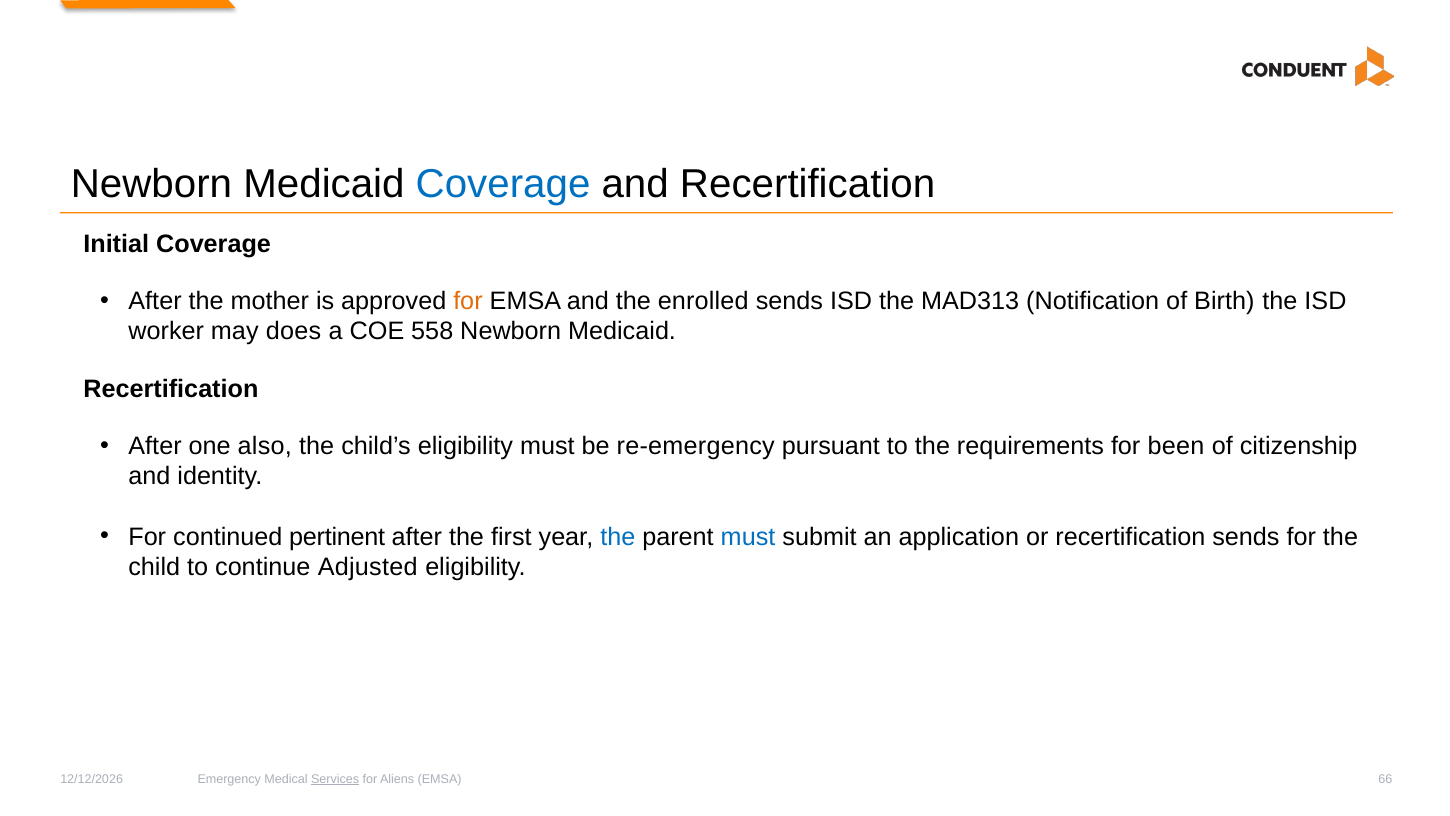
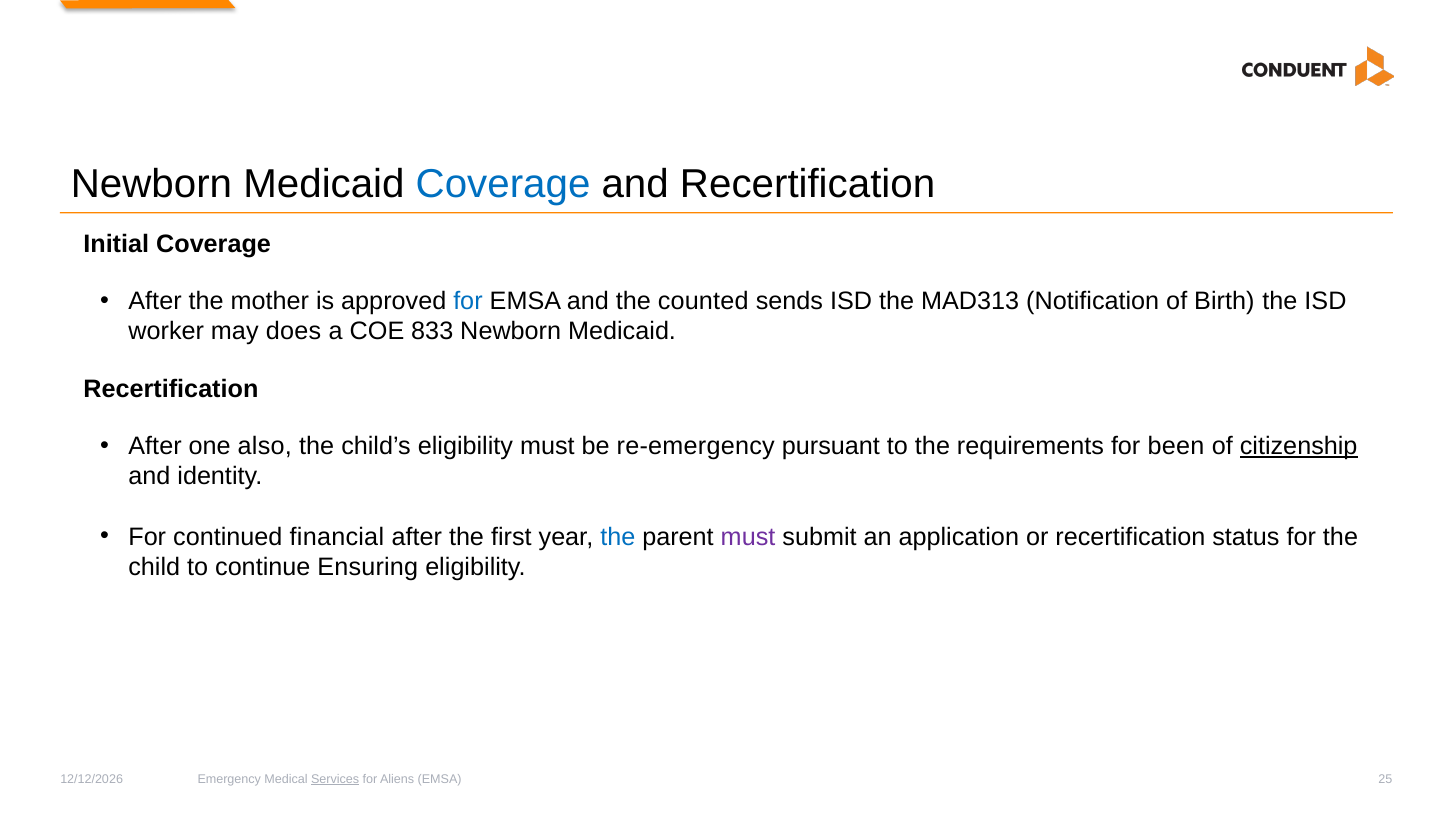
for colour: orange -> blue (468, 301)
enrolled: enrolled -> counted (703, 301)
558: 558 -> 833 (432, 331)
citizenship underline: none -> present (1299, 446)
pertinent: pertinent -> financial (337, 537)
must colour: blue -> purple (748, 537)
recertification sends: sends -> status (1246, 537)
Adjusted: Adjusted -> Ensuring (368, 567)
66: 66 -> 25 (1385, 779)
